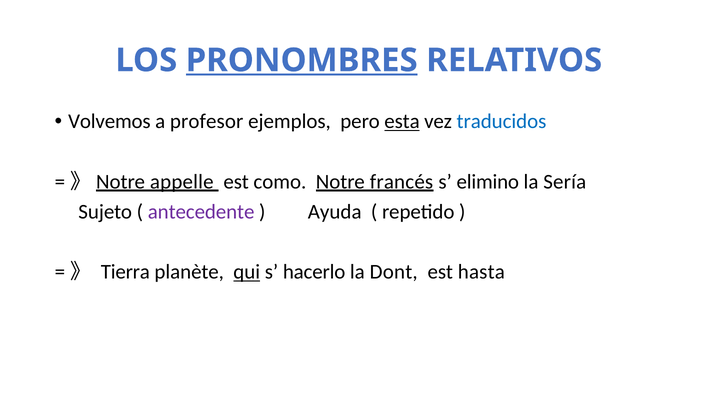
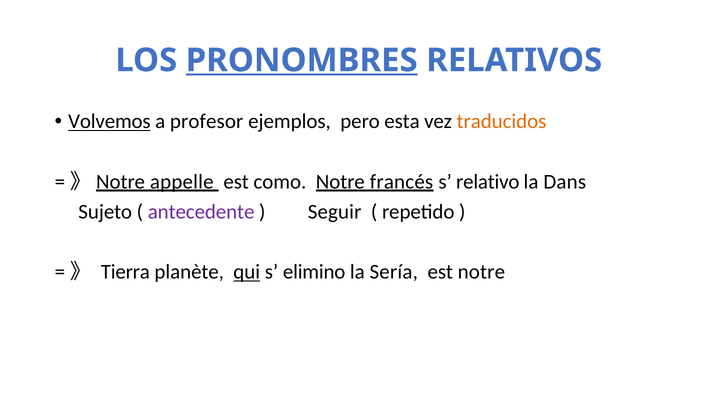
Volvemos underline: none -> present (109, 121)
esta underline: present -> none (402, 121)
traducidos colour: blue -> orange (501, 121)
elimino: elimino -> relativo (488, 182)
Sería: Sería -> Dans (565, 182)
Ayuda: Ayuda -> Seguir (335, 212)
hacerlo: hacerlo -> elimino (314, 272)
Dont: Dont -> Sería (394, 272)
est hasta: hasta -> notre (481, 272)
